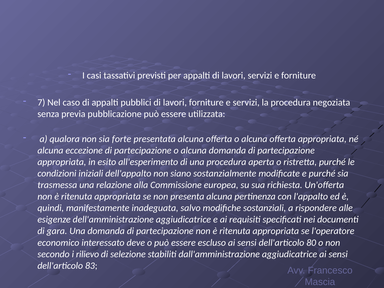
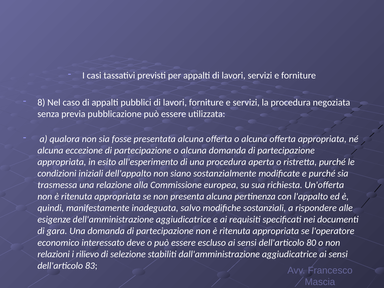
7: 7 -> 8 (41, 102)
forte: forte -> fosse (122, 139)
secondo: secondo -> relazioni (54, 254)
